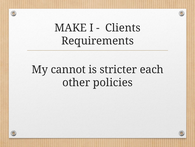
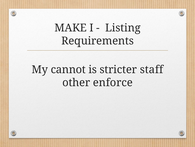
Clients: Clients -> Listing (123, 28)
each: each -> staff (152, 69)
policies: policies -> enforce (113, 82)
